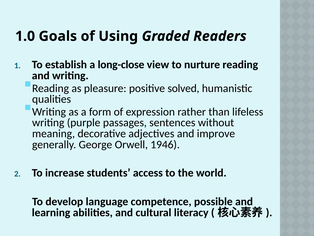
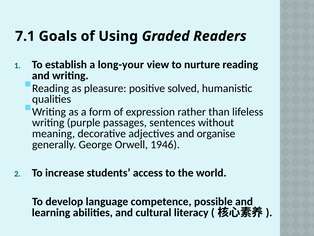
1.0: 1.0 -> 7.1 (25, 36)
long-close: long-close -> long-your (121, 65)
improve: improve -> organise (216, 133)
